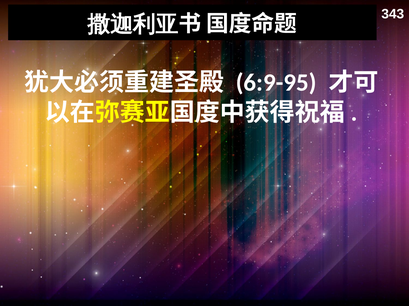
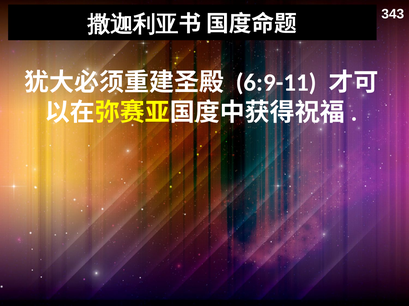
6:9-95: 6:9-95 -> 6:9-11 (276, 83)
